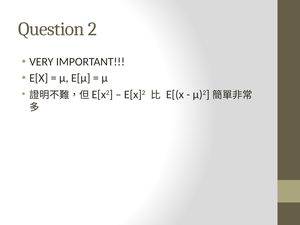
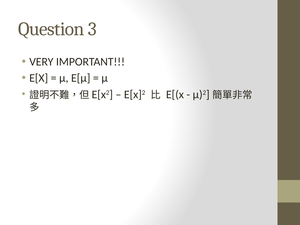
2: 2 -> 3 (92, 29)
